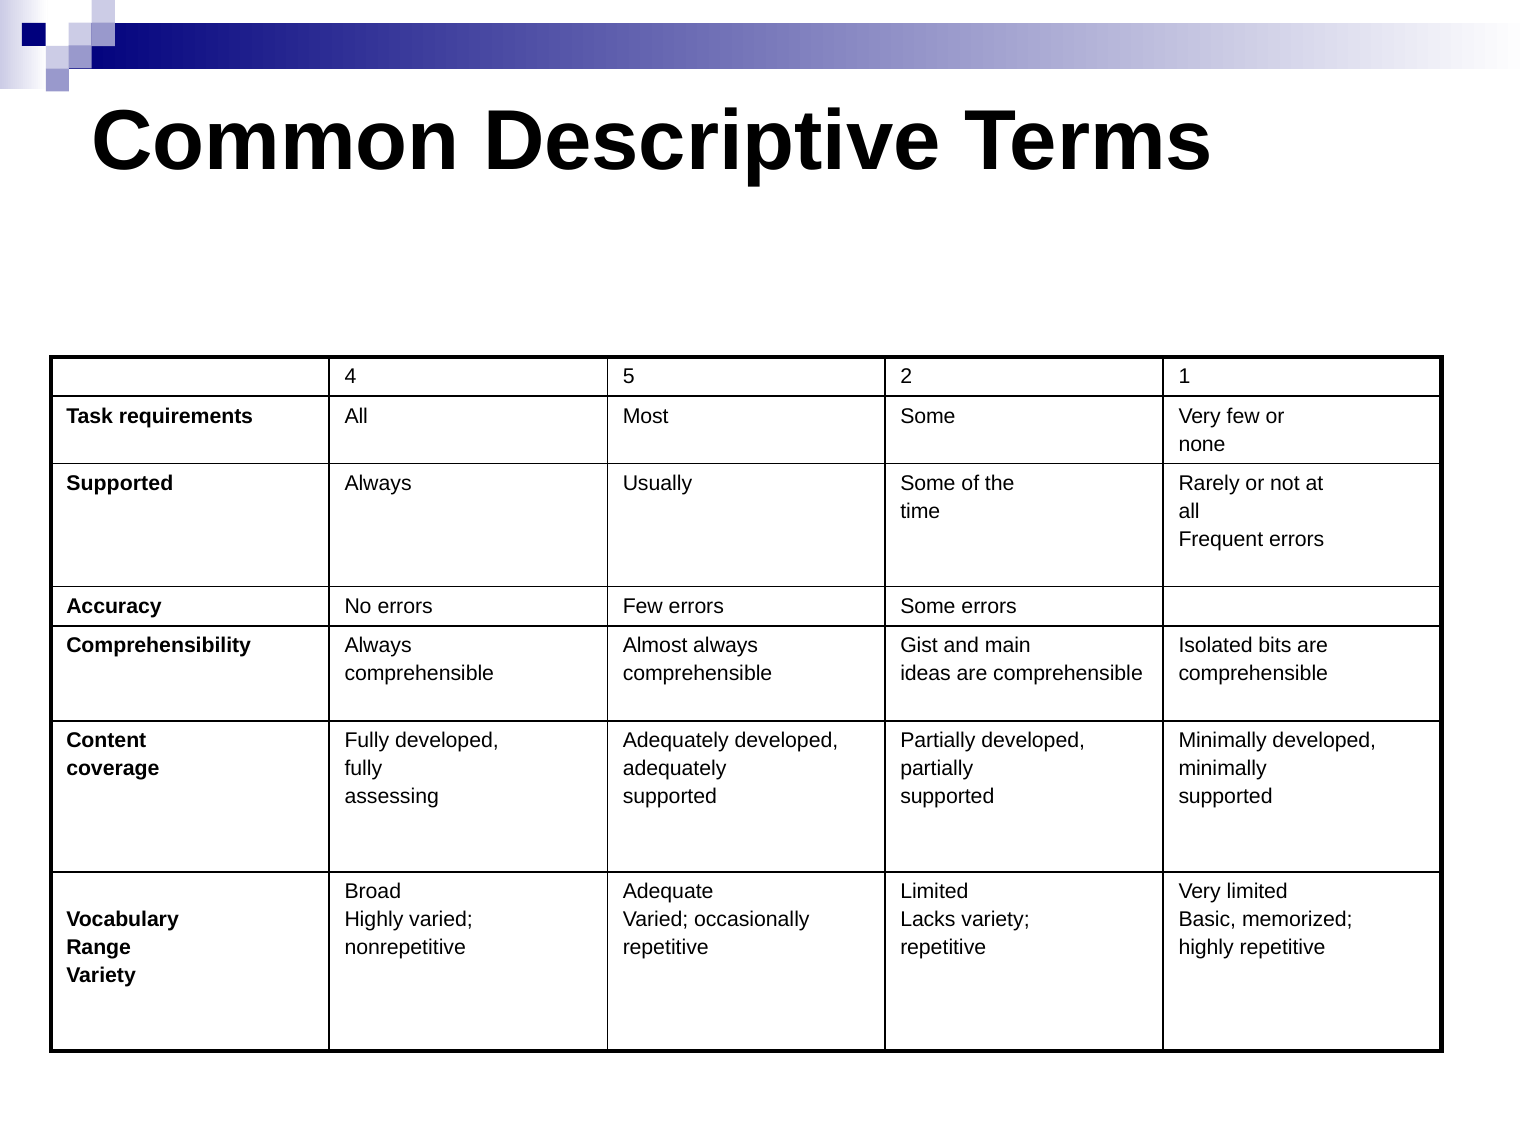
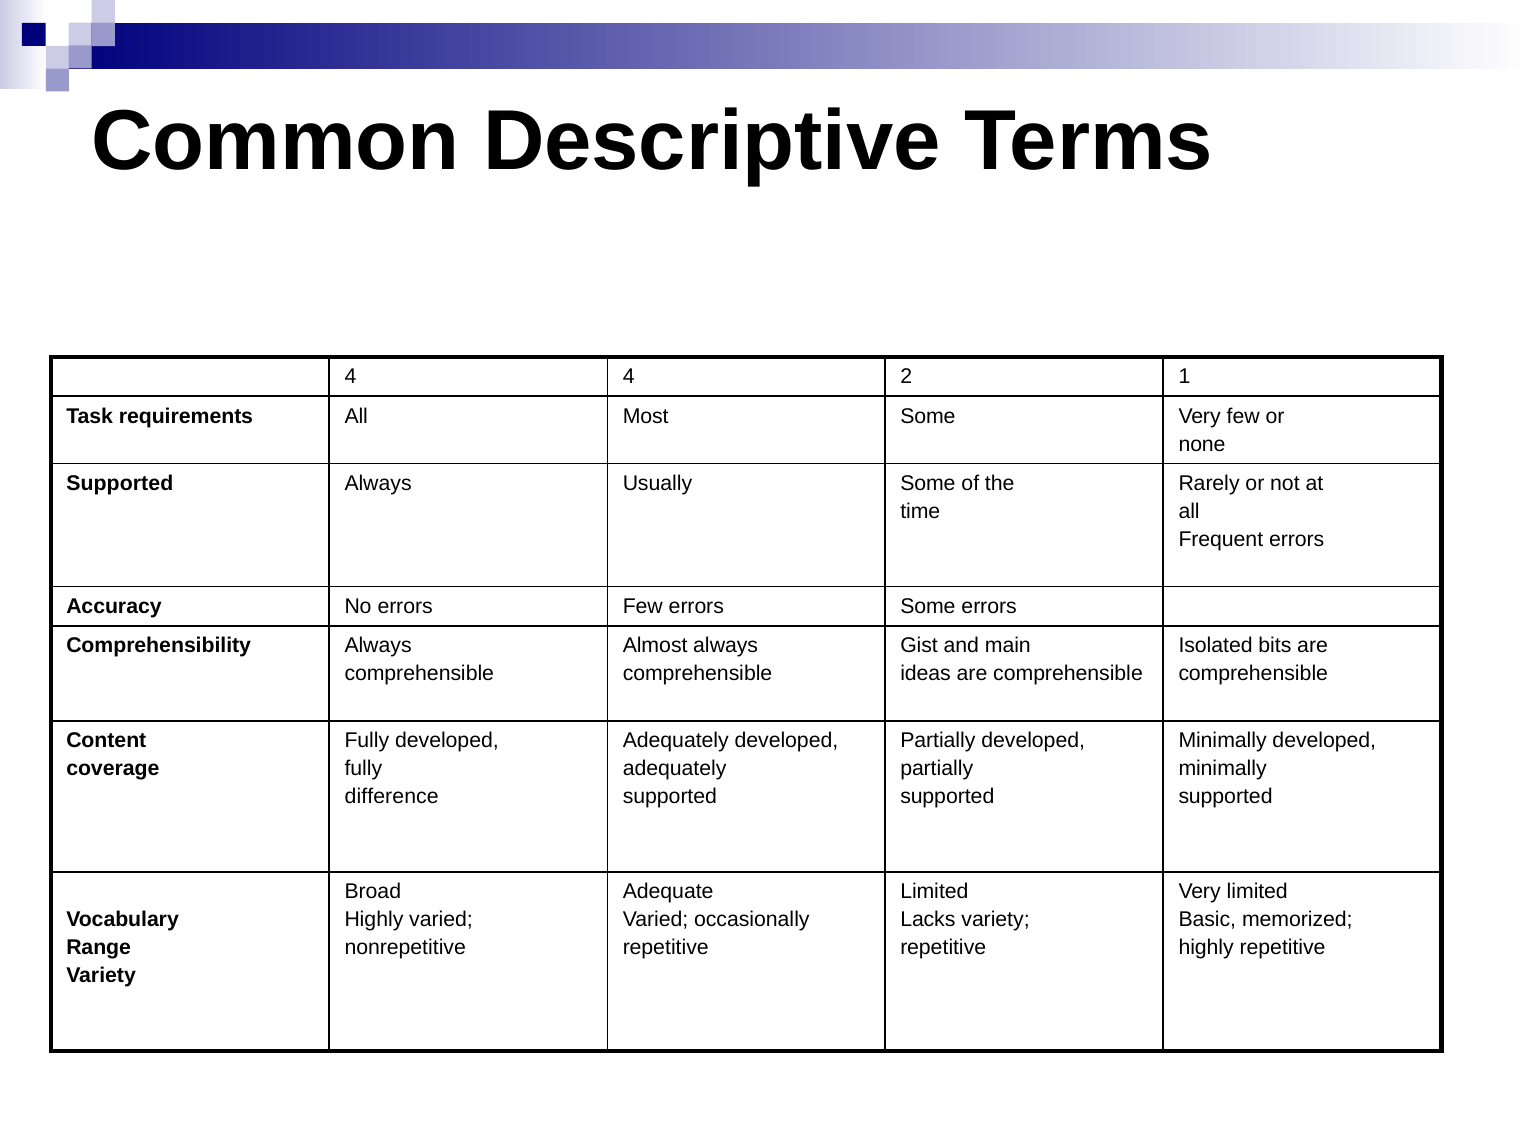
4 5: 5 -> 4 (629, 377)
assessing: assessing -> difference (392, 797)
